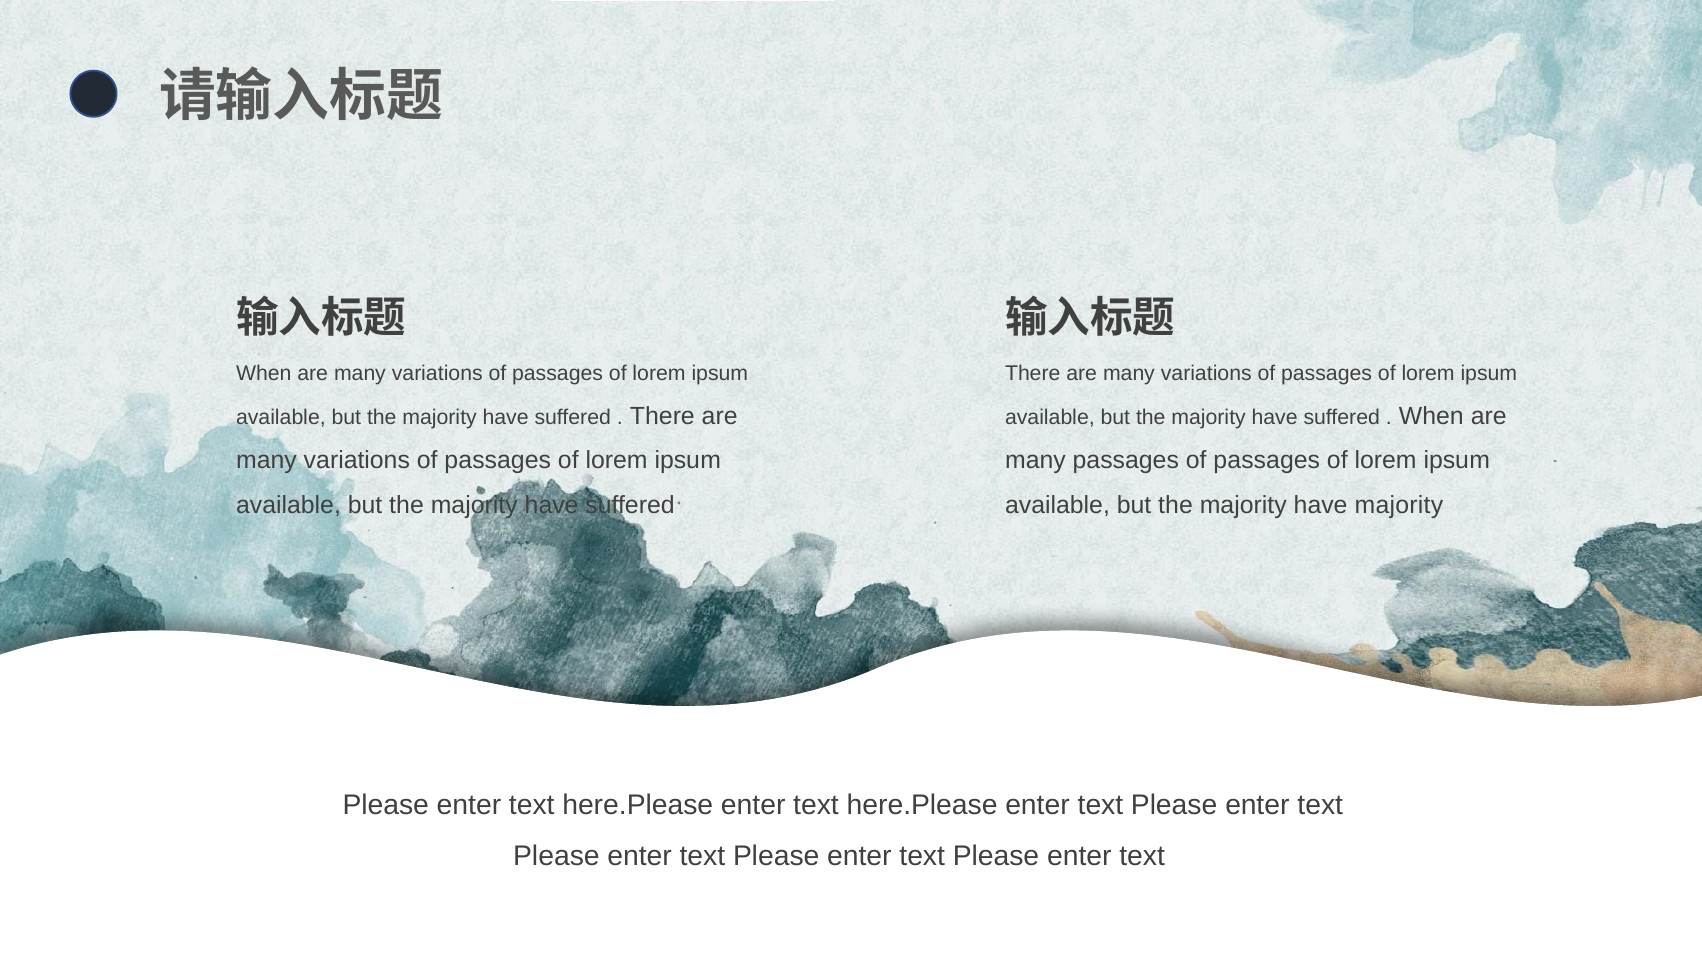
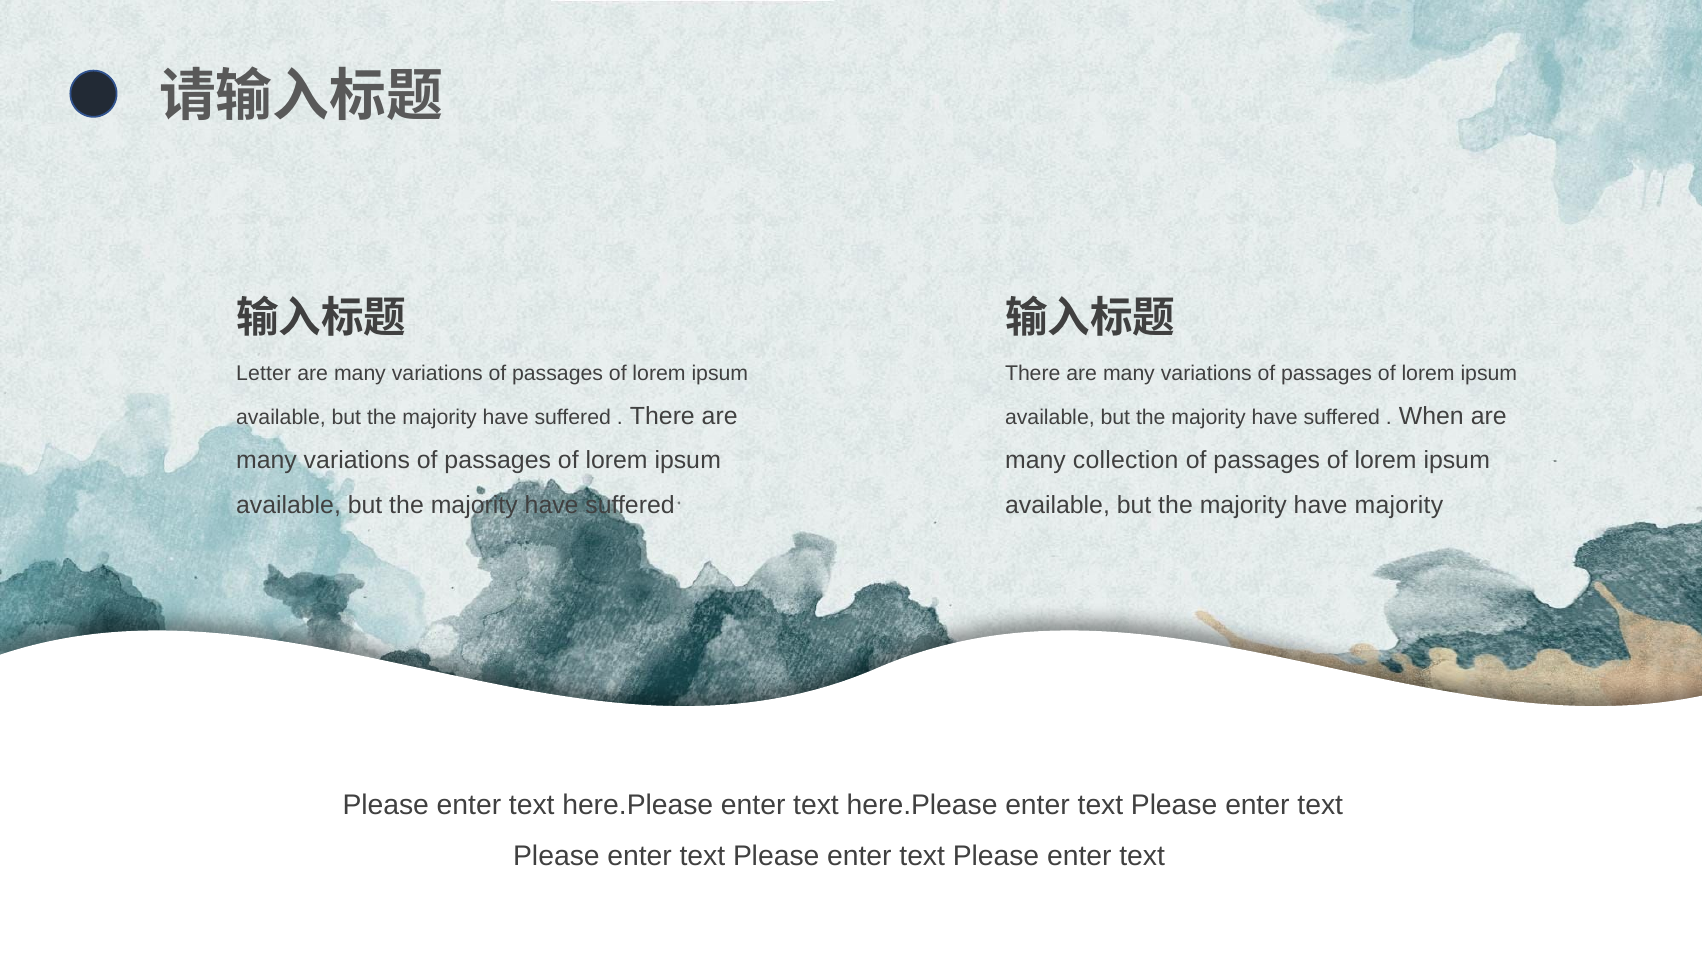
When: When -> Letter (264, 373)
many passages: passages -> collection (1126, 461)
